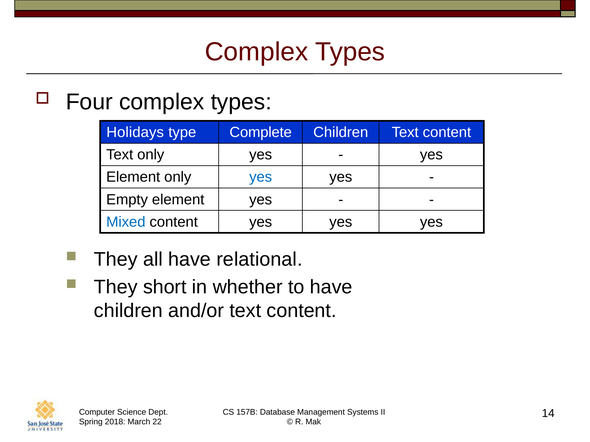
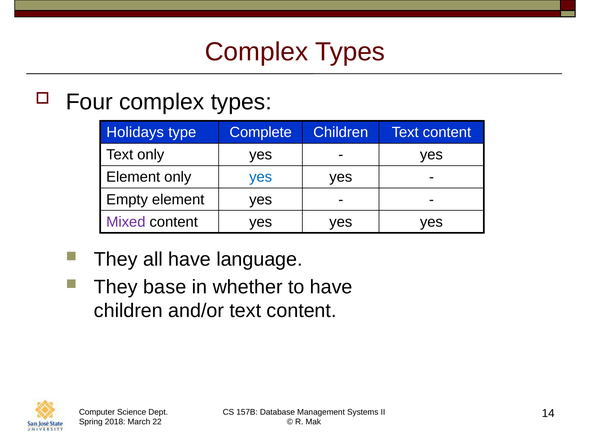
Mixed colour: blue -> purple (126, 222)
relational: relational -> language (259, 260)
short: short -> base (165, 287)
